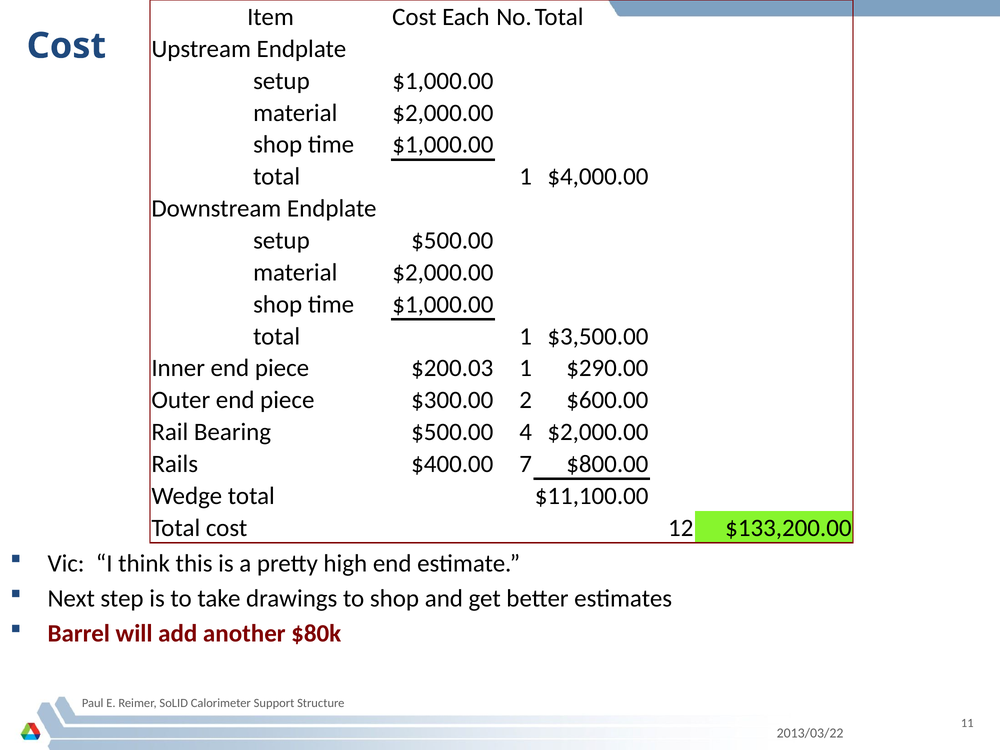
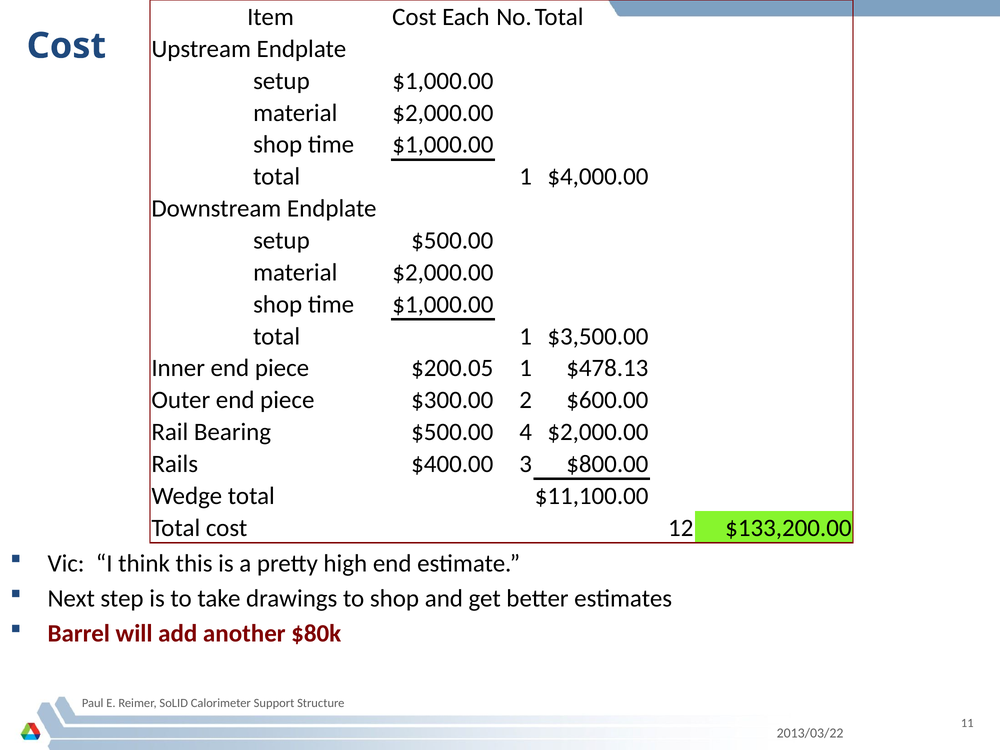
$200.03: $200.03 -> $200.05 (452, 368)
$290.00: $290.00 -> $478.13 (607, 368)
7: 7 -> 3 (526, 464)
